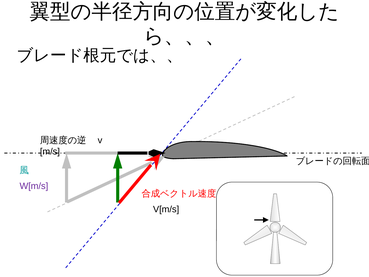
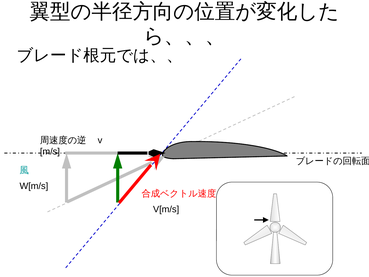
W[m/s colour: purple -> black (34, 186)
